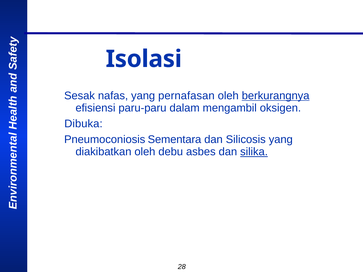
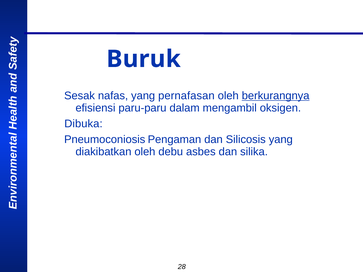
Isolasi: Isolasi -> Buruk (144, 59)
Sementara: Sementara -> Pengaman (174, 140)
silika underline: present -> none (254, 152)
